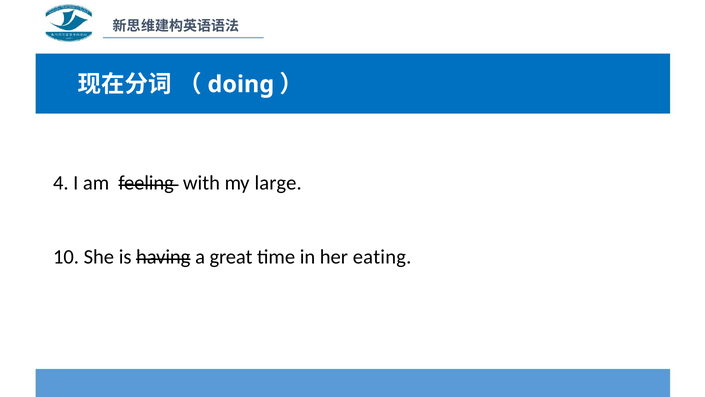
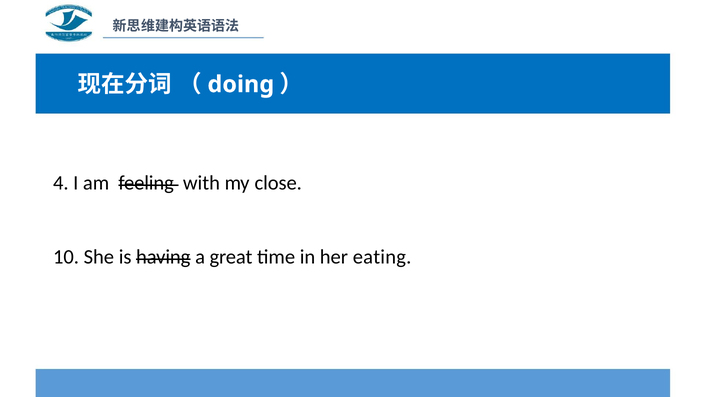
large: large -> close (278, 183)
